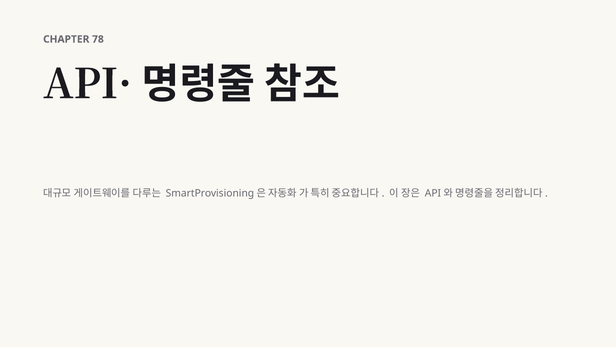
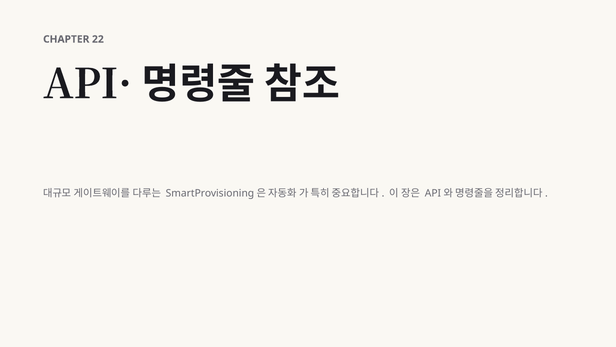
78: 78 -> 22 (98, 39)
